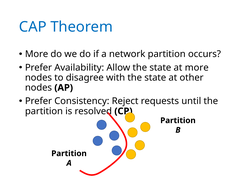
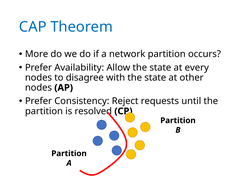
at more: more -> every (197, 68)
